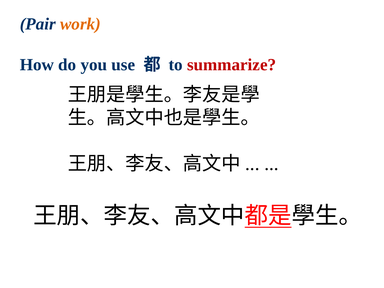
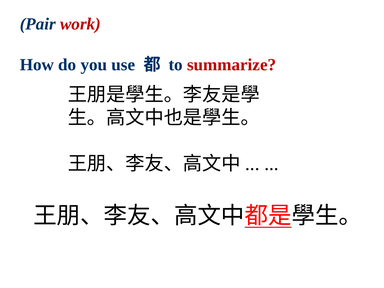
work colour: orange -> red (81, 24)
